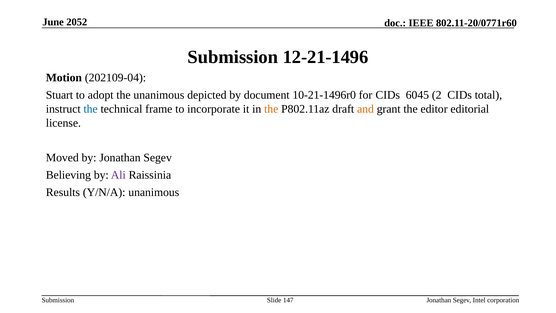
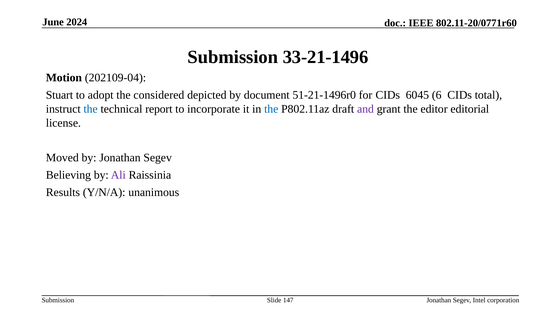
2052: 2052 -> 2024 (77, 22)
12-21-1496: 12-21-1496 -> 33-21-1496 (326, 57)
the unanimous: unanimous -> considered (159, 95)
10-21-1496r0: 10-21-1496r0 -> 51-21-1496r0 (324, 95)
2: 2 -> 6 (437, 95)
frame: frame -> report (159, 109)
the colour: orange -> blue (271, 109)
and colour: orange -> purple (365, 109)
